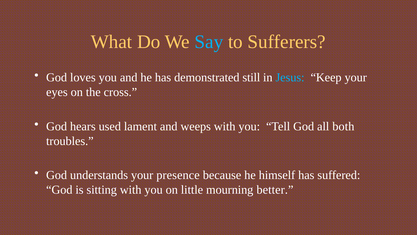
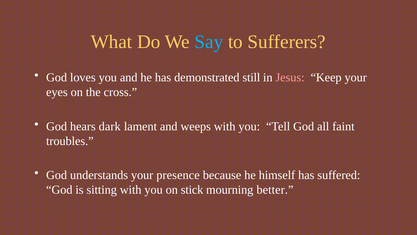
Jesus colour: light blue -> pink (290, 77)
used: used -> dark (110, 126)
both: both -> faint (343, 126)
little: little -> stick (192, 189)
